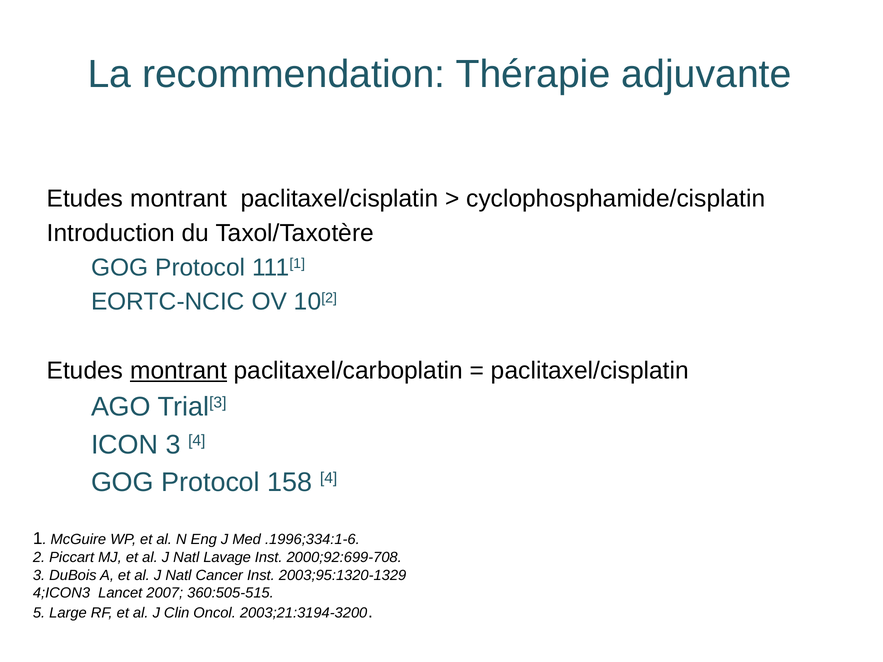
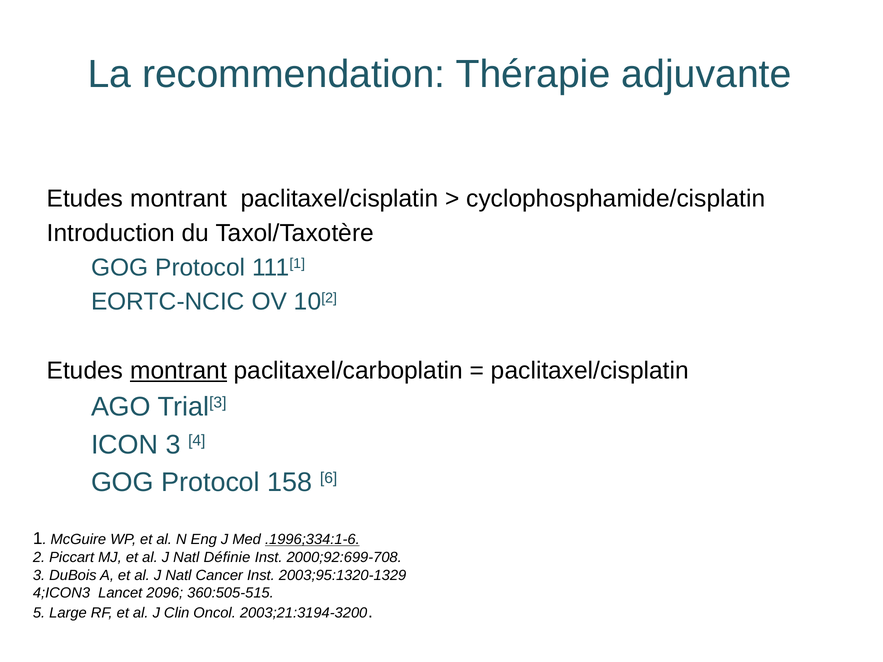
158 4: 4 -> 6 (329, 478)
.1996;334:1-6 underline: none -> present (312, 540)
Lavage: Lavage -> Définie (227, 558)
2007: 2007 -> 2096 (165, 593)
